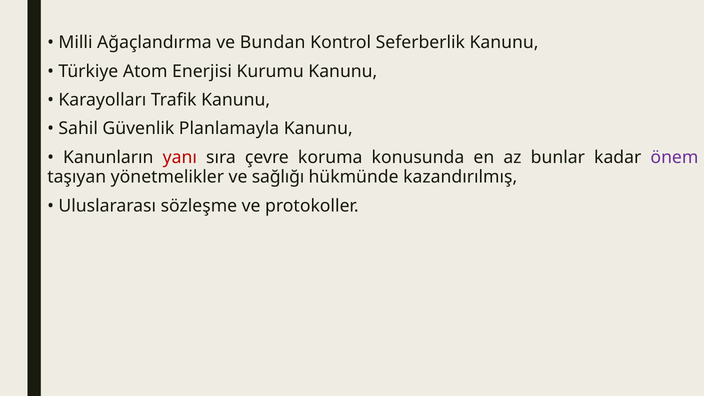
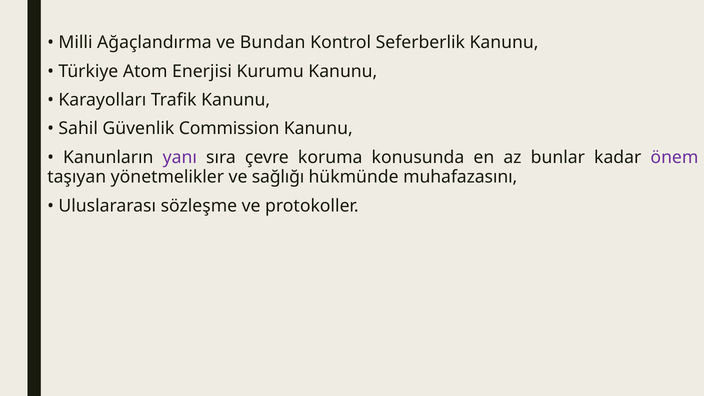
Planlamayla: Planlamayla -> Commission (229, 129)
yanı colour: red -> purple (180, 157)
kazandırılmış: kazandırılmış -> muhafazasını (460, 177)
